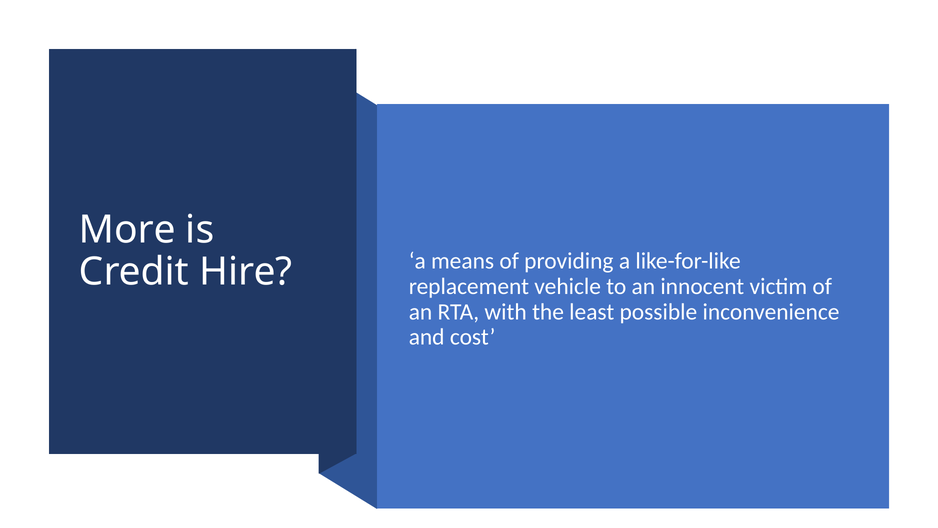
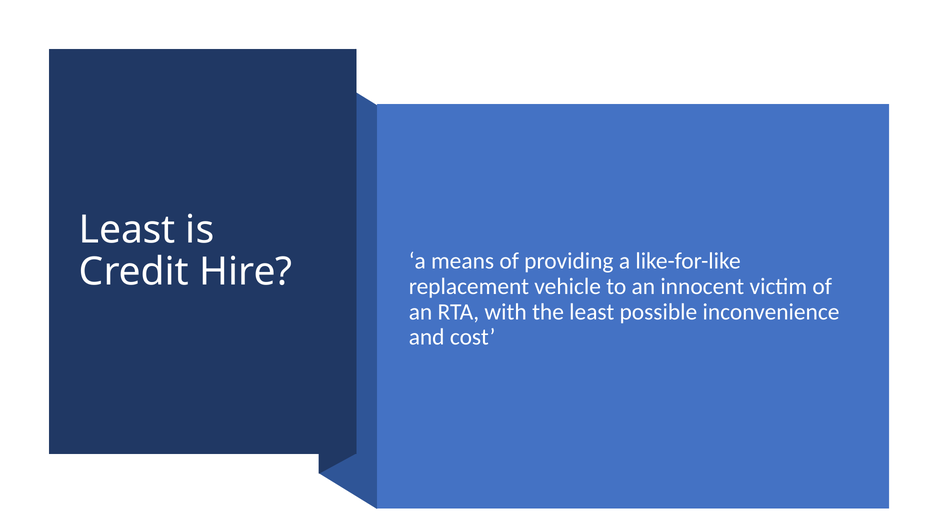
More: More -> Least (127, 230)
